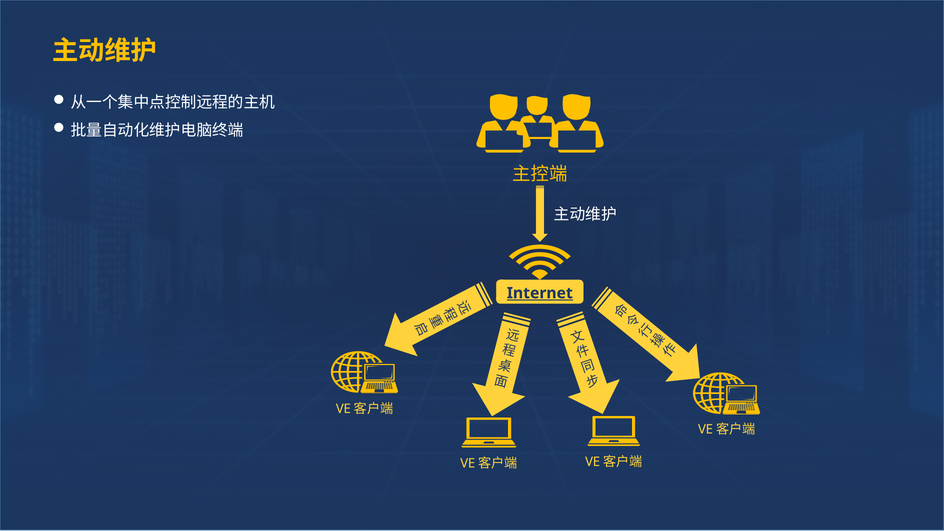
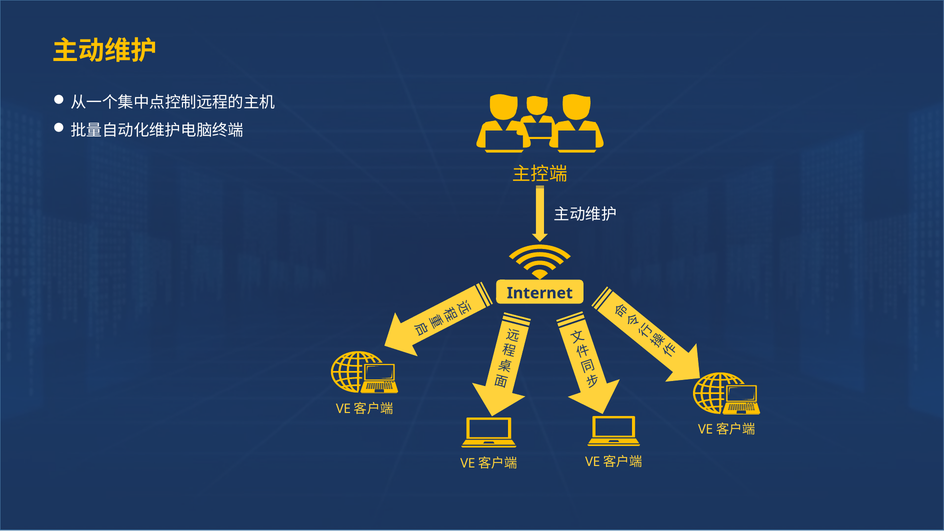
Internet underline: present -> none (540, 293)
